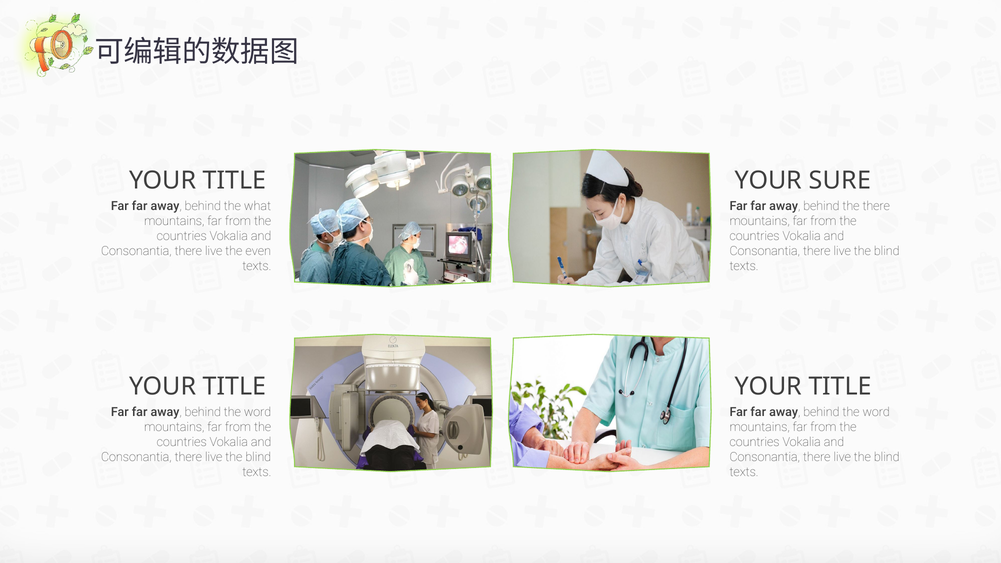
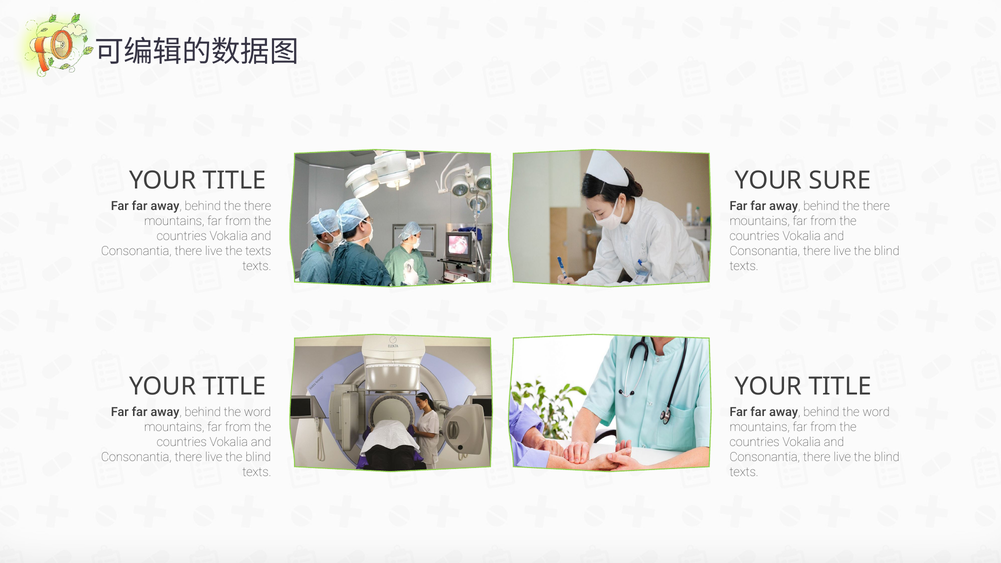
what: what -> there (258, 206)
the even: even -> texts (258, 251)
